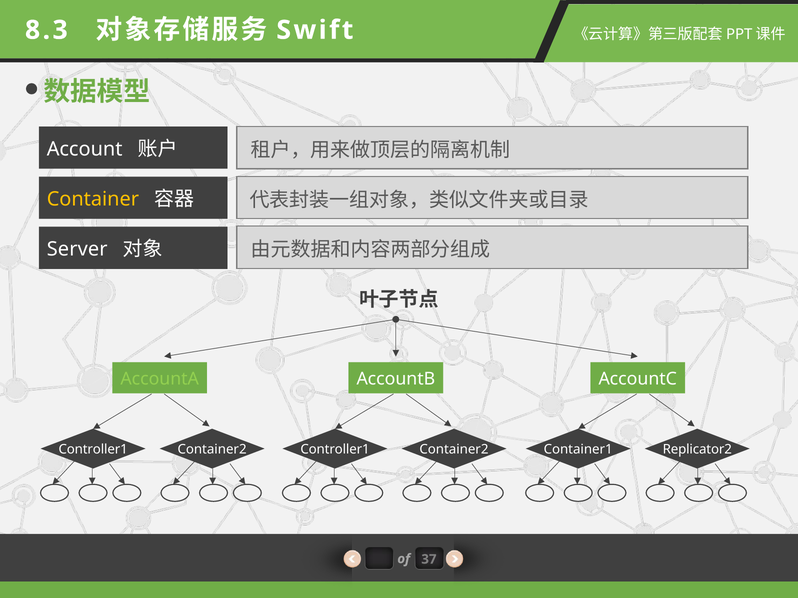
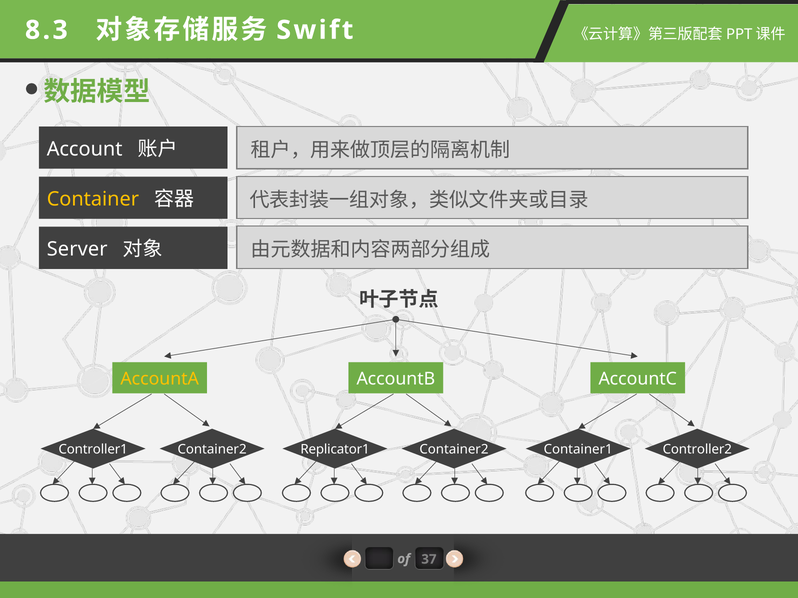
AccountA colour: light green -> yellow (160, 379)
Container2 Controller1: Controller1 -> Replicator1 (335, 450)
Replicator2: Replicator2 -> Controller2 (697, 450)
